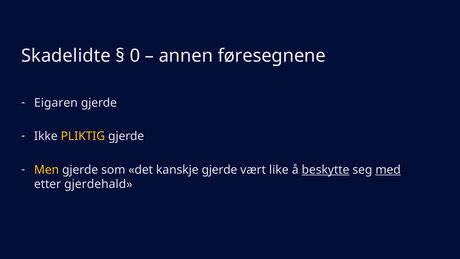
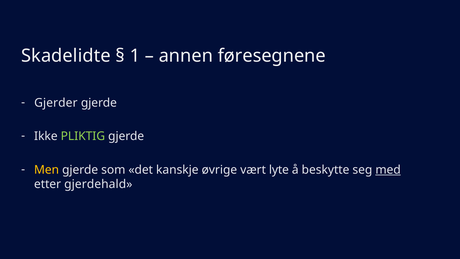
0: 0 -> 1 (135, 56)
Eigaren: Eigaren -> Gjerder (56, 103)
PLIKTIG colour: yellow -> light green (83, 136)
kanskje gjerde: gjerde -> øvrige (219, 170)
like: like -> lyte (279, 170)
beskytte underline: present -> none (326, 170)
